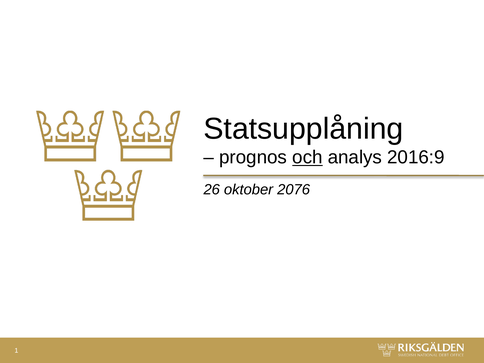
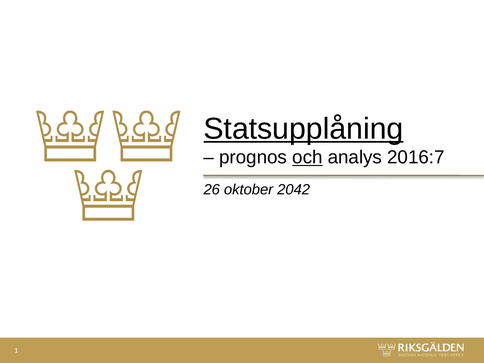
Statsupplåning underline: none -> present (303, 129)
2016:9: 2016:9 -> 2016:7 (416, 157)
2076: 2076 -> 2042 (294, 190)
